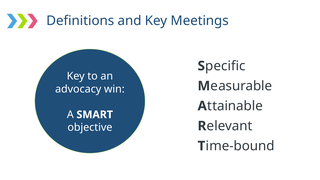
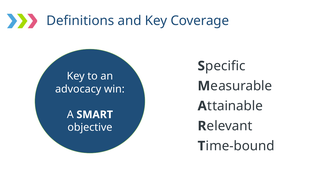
Meetings: Meetings -> Coverage (200, 21)
